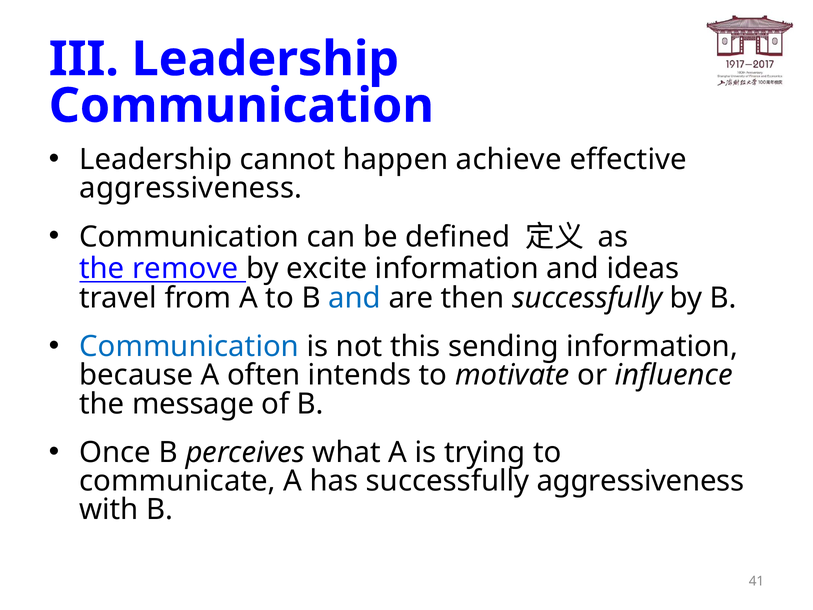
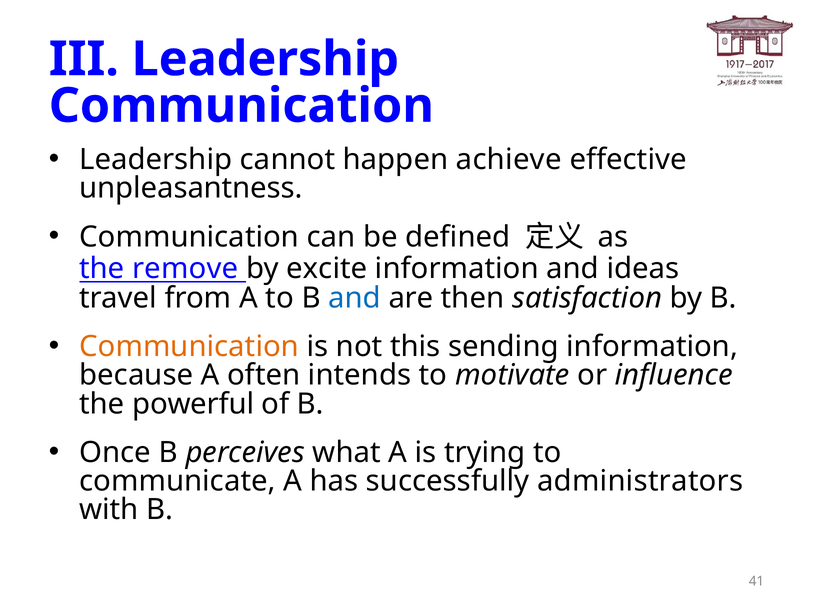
aggressiveness: aggressiveness -> unpleasantness (191, 188)
then successfully: successfully -> satisfaction (587, 298)
Communication colour: blue -> orange (189, 347)
message: message -> powerful (193, 404)
successfully aggressiveness: aggressiveness -> administrators (640, 481)
